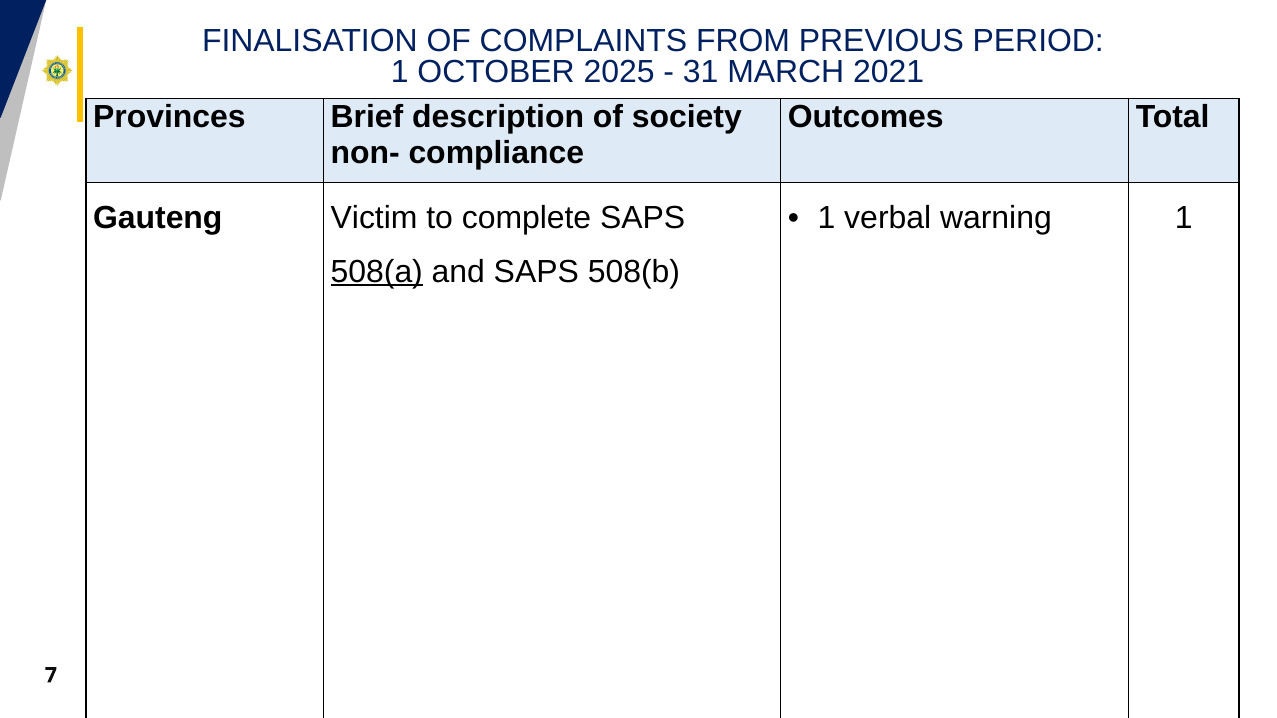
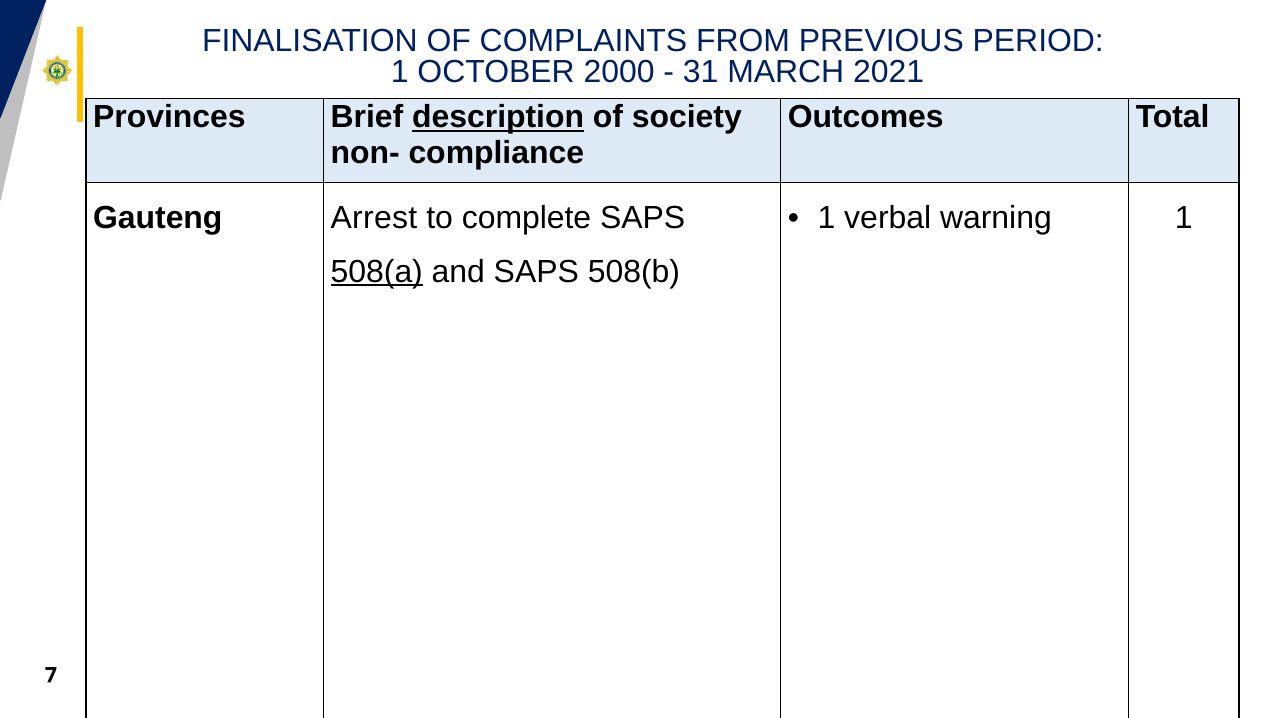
2025: 2025 -> 2000 (619, 72)
description underline: none -> present (498, 117)
Victim: Victim -> Arrest (374, 218)
